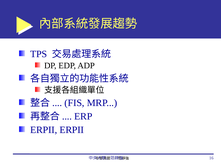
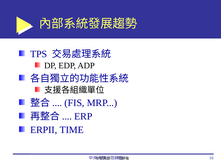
ERPII ERPII: ERPII -> TIME (72, 131)
